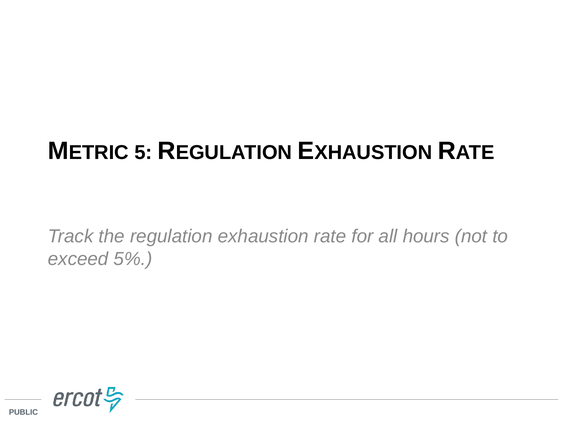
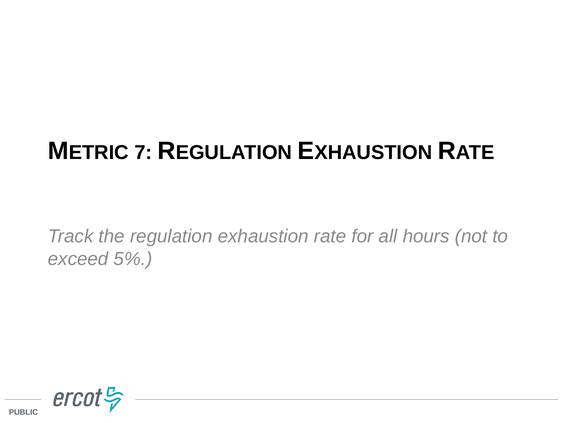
5: 5 -> 7 (143, 153)
